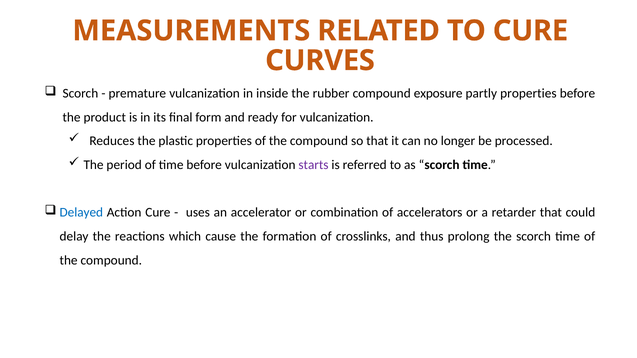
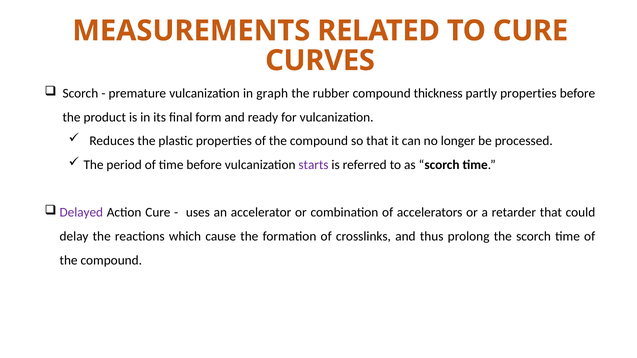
inside: inside -> graph (272, 93)
exposure: exposure -> thickness (438, 93)
Delayed colour: blue -> purple (81, 213)
